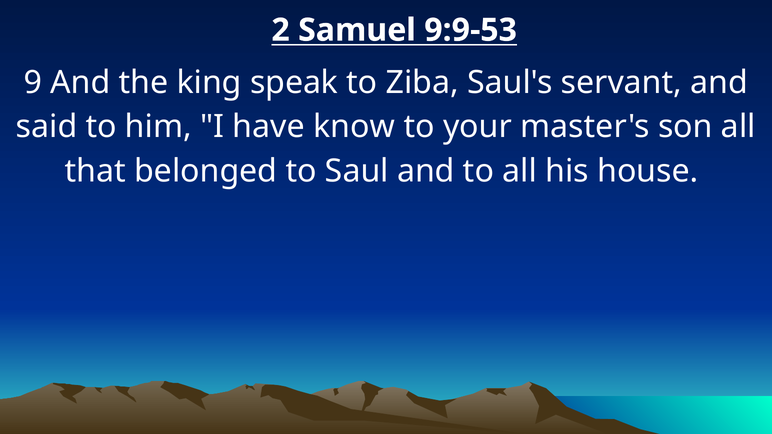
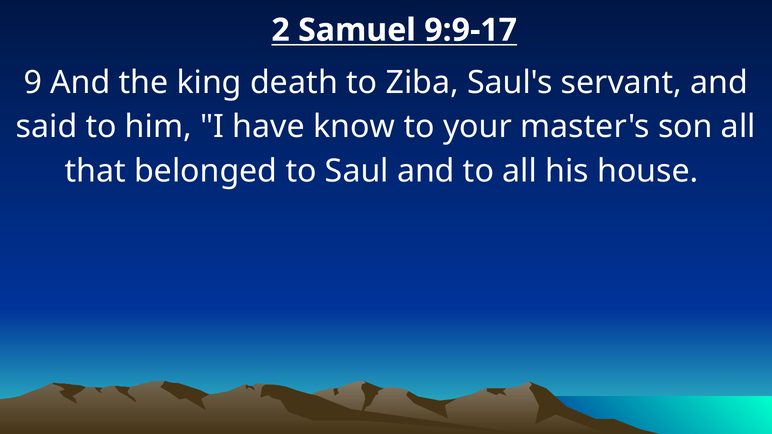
9:9-53: 9:9-53 -> 9:9-17 (471, 30)
speak: speak -> death (294, 83)
